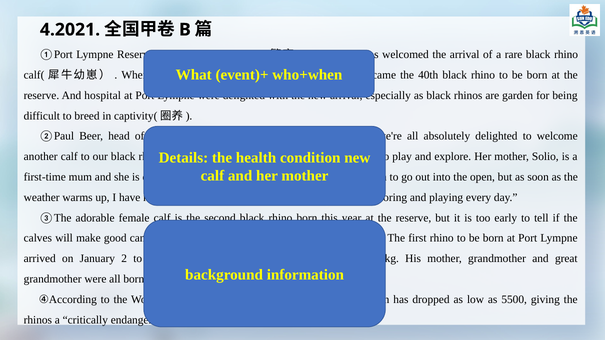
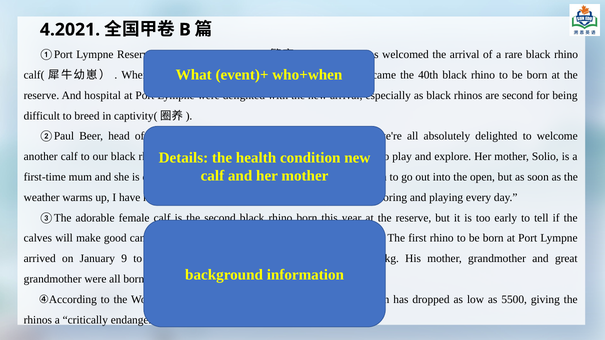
are garden: garden -> second (518, 95)
2: 2 -> 9 (124, 259)
